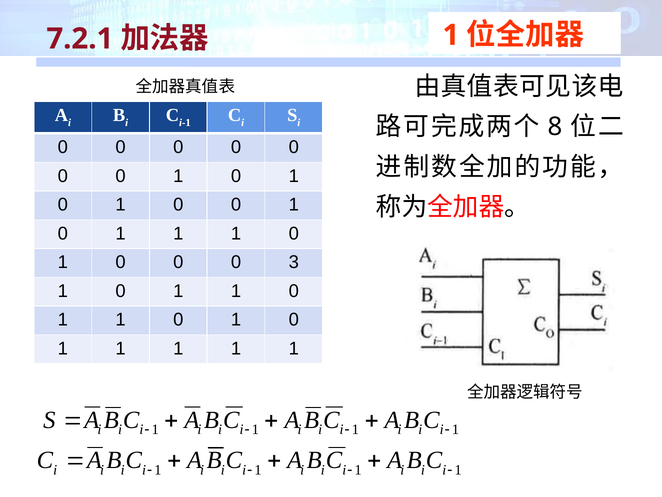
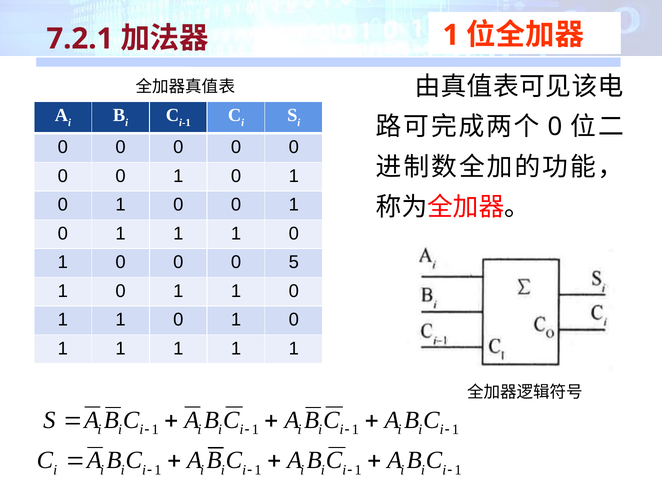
8: 8 -> 0 (555, 127)
3: 3 -> 5 (294, 262)
